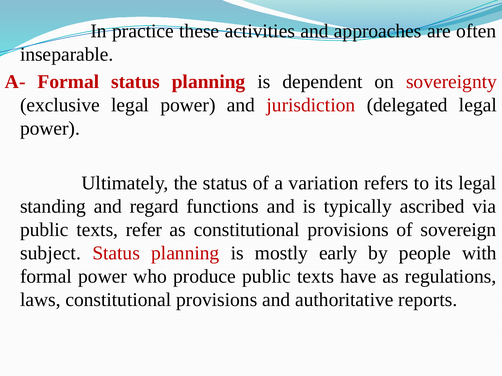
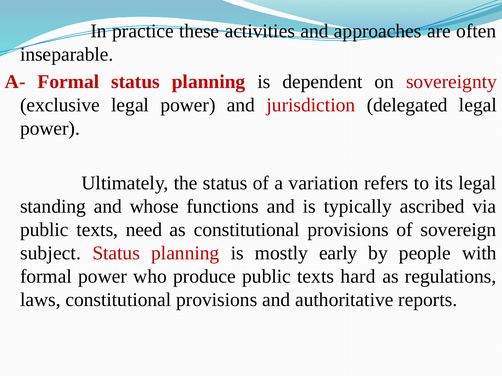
regard: regard -> whose (154, 207)
refer: refer -> need (144, 230)
have: have -> hard (358, 277)
